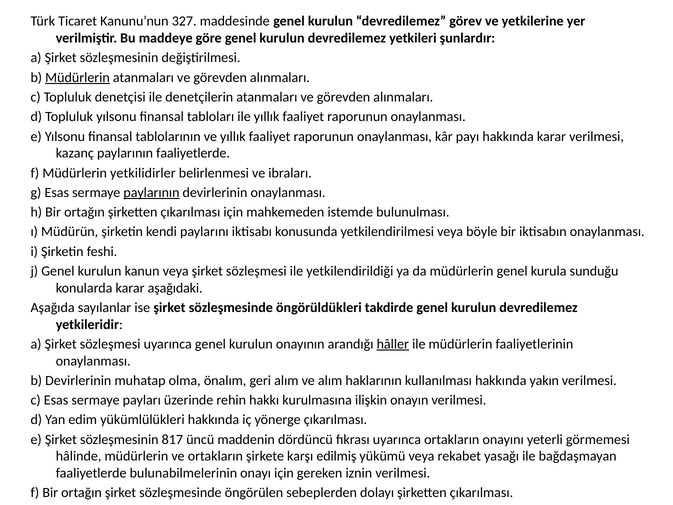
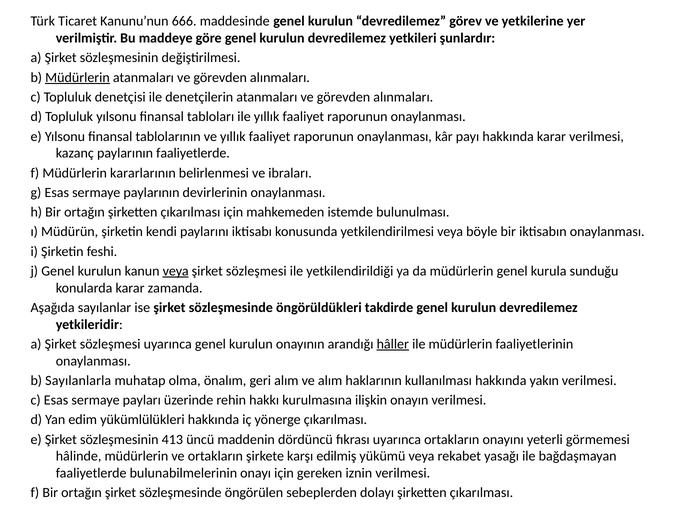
327: 327 -> 666 (184, 21)
yetkilidirler: yetkilidirler -> kararlarının (143, 173)
paylarının underline: present -> none (151, 192)
veya underline: none -> present (176, 271)
aşağıdaki: aşağıdaki -> zamanda (175, 288)
b Devirlerinin: Devirlerinin -> Sayılanlarla (78, 380)
817: 817 -> 413 (172, 439)
